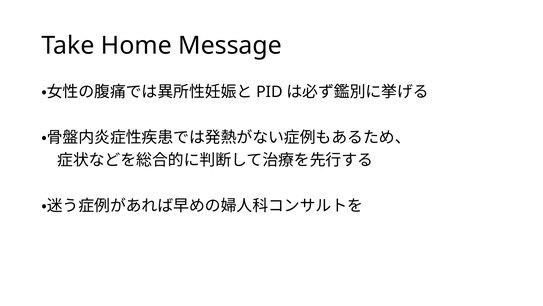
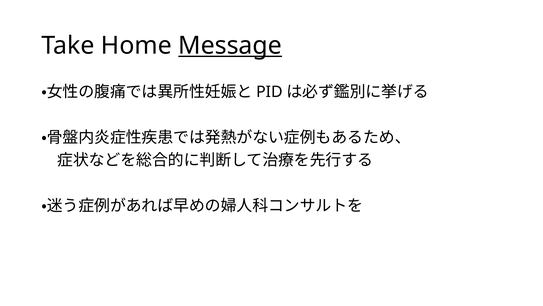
Message underline: none -> present (230, 46)
